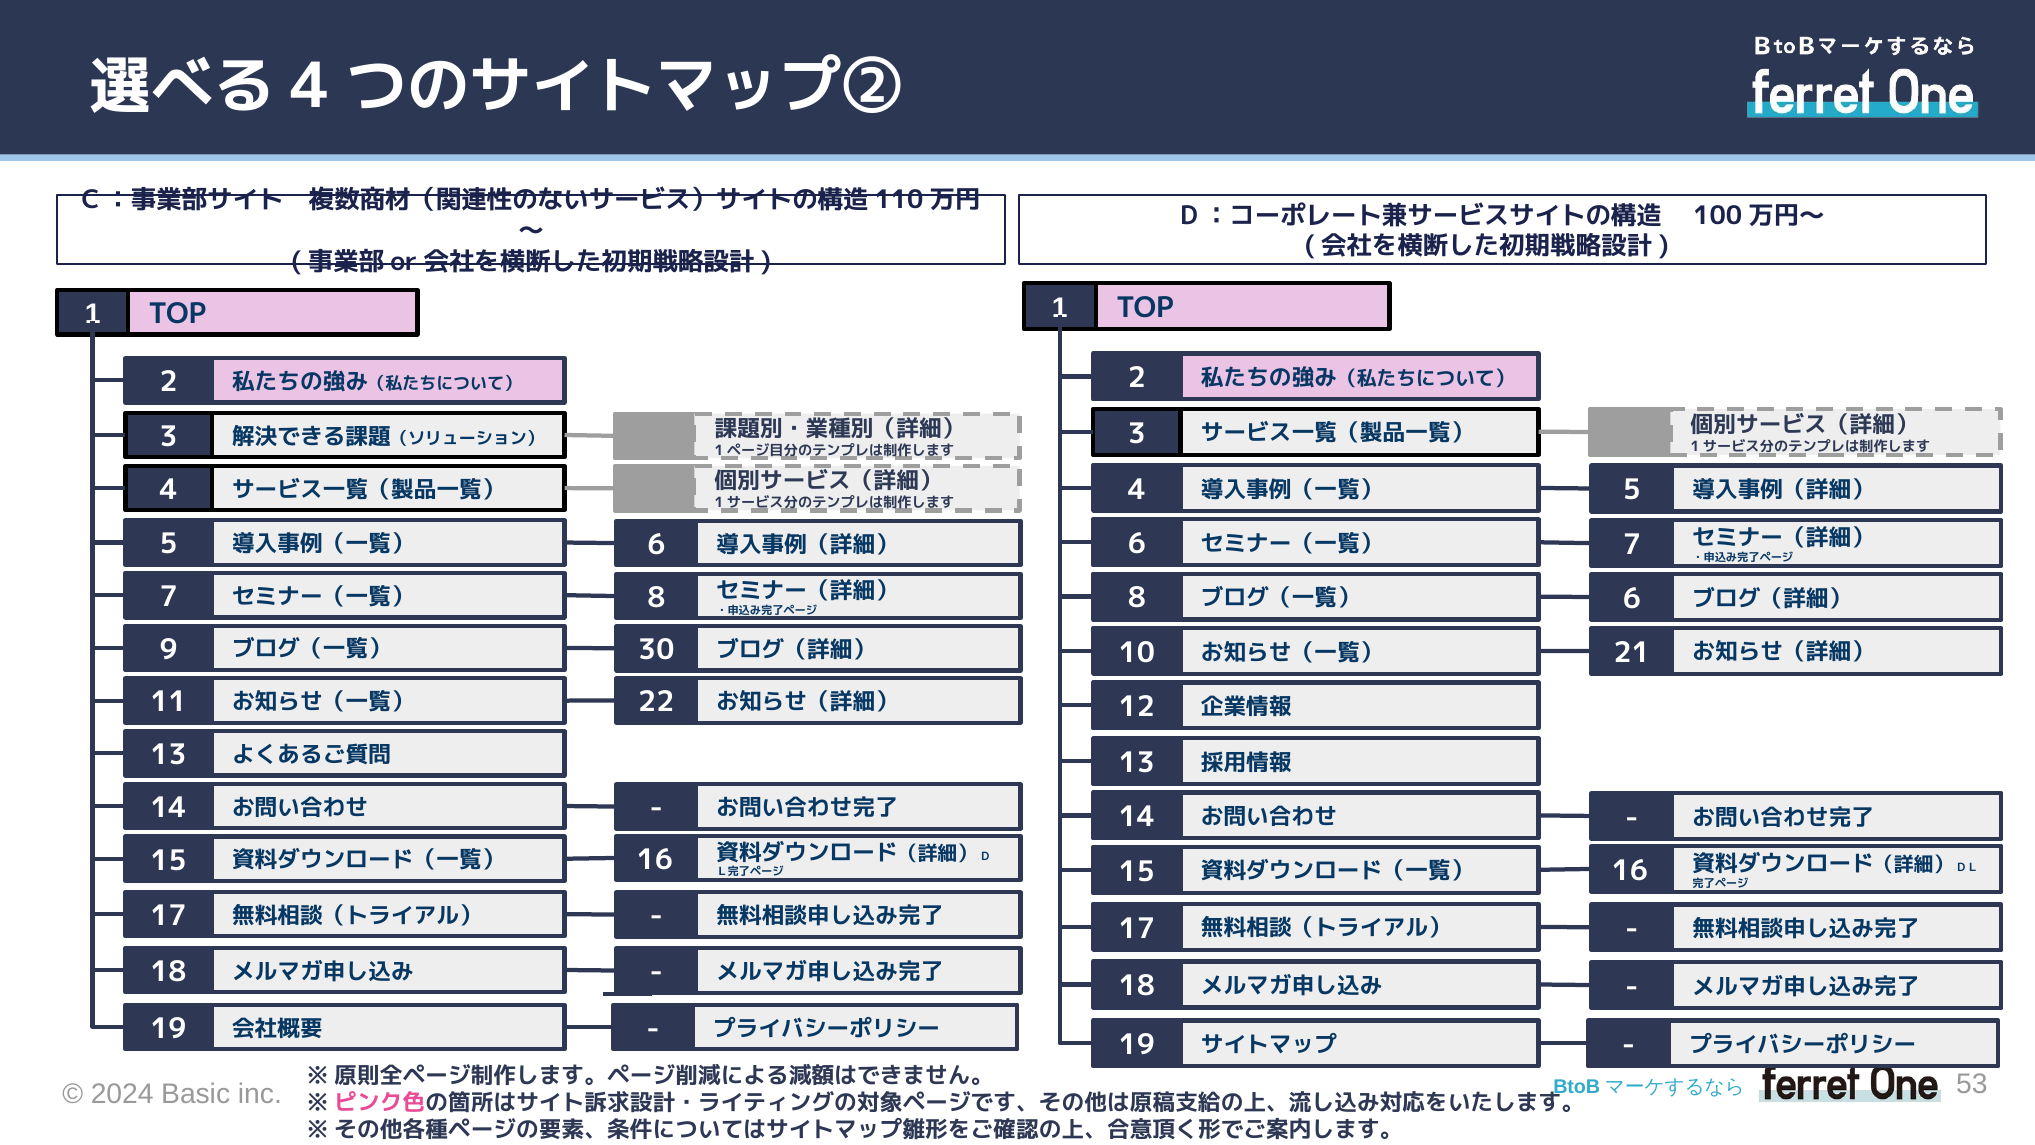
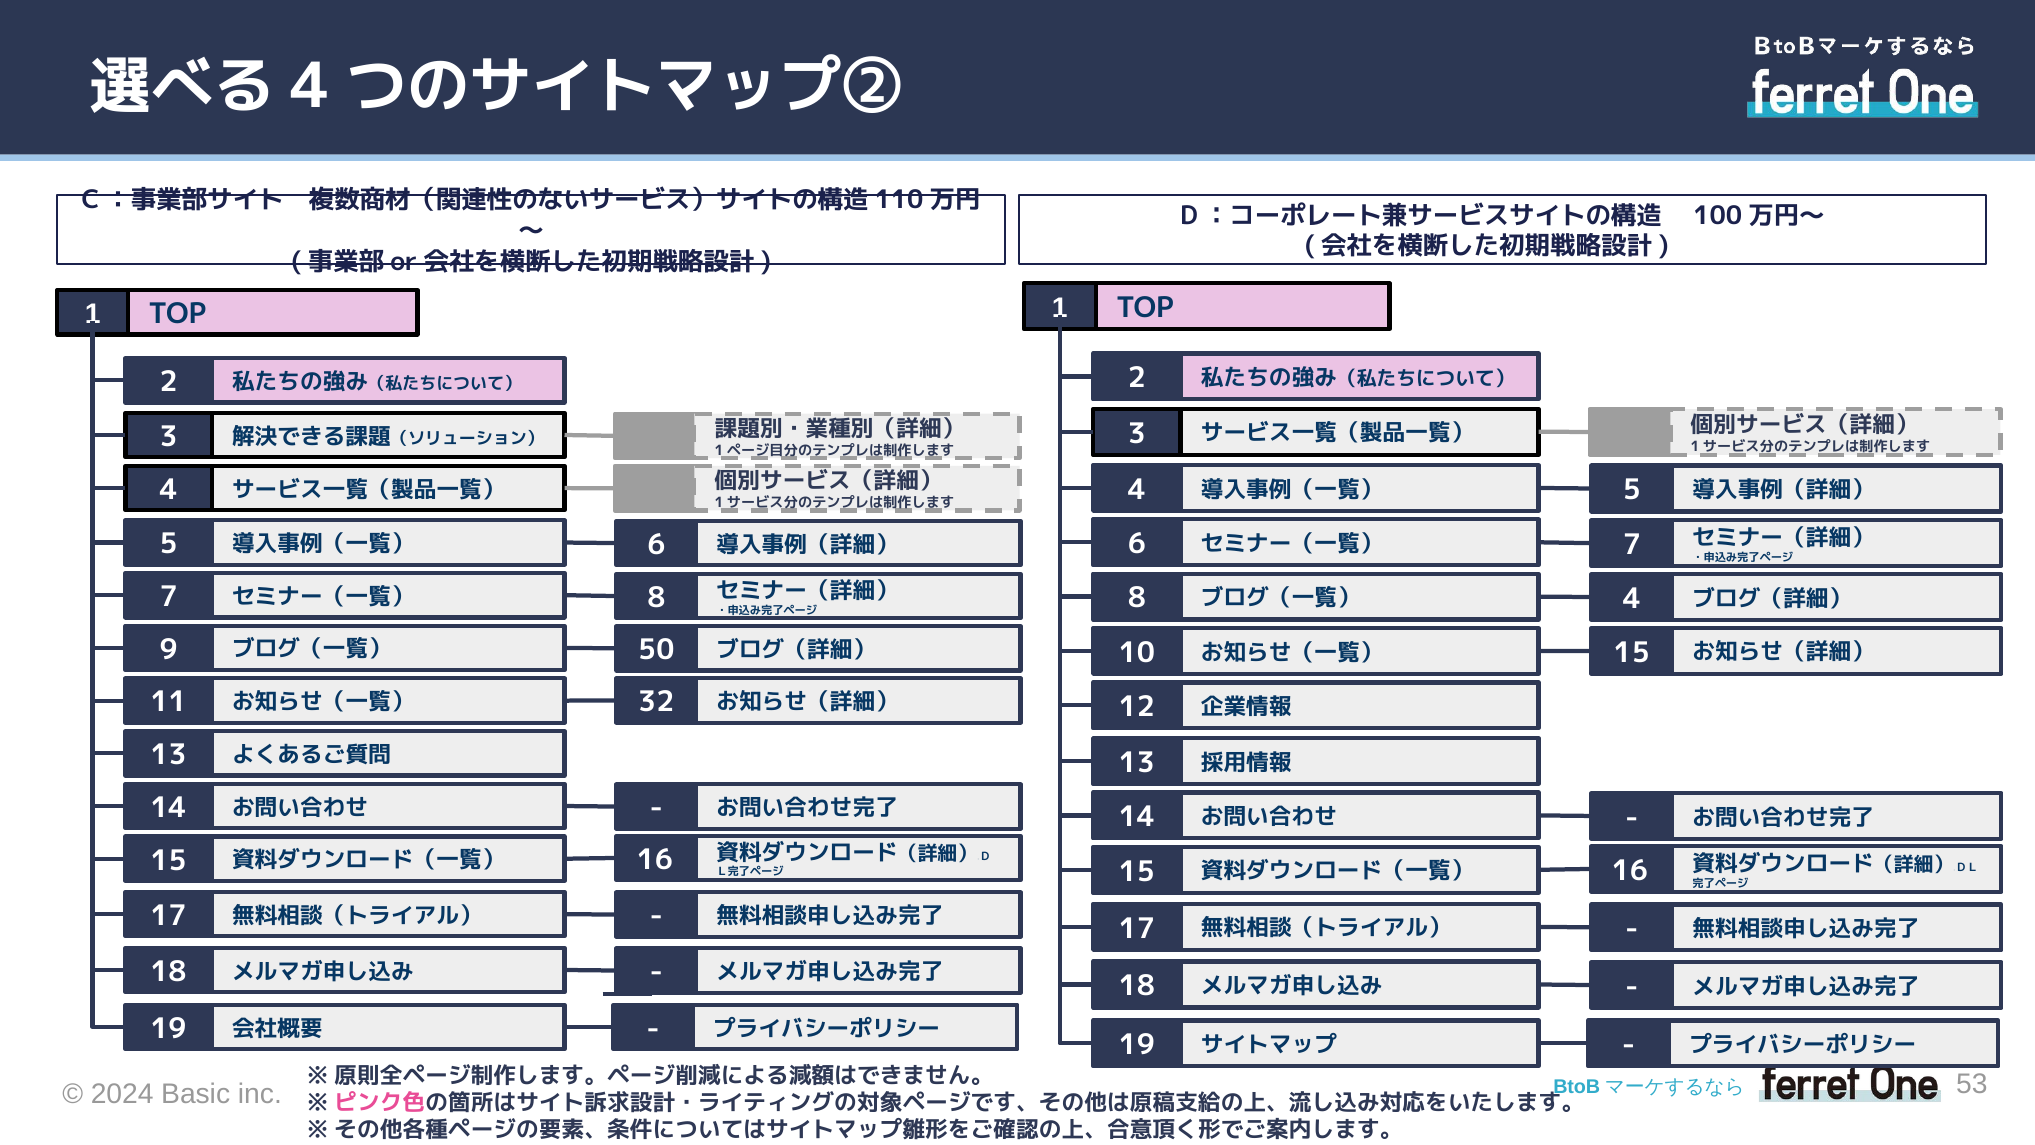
6: 6 -> 4 (1632, 599)
30: 30 -> 50 (656, 650)
21: 21 -> 15 (1632, 653)
22: 22 -> 32 (656, 702)
